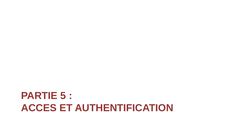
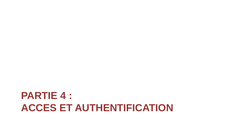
5: 5 -> 4 (63, 96)
